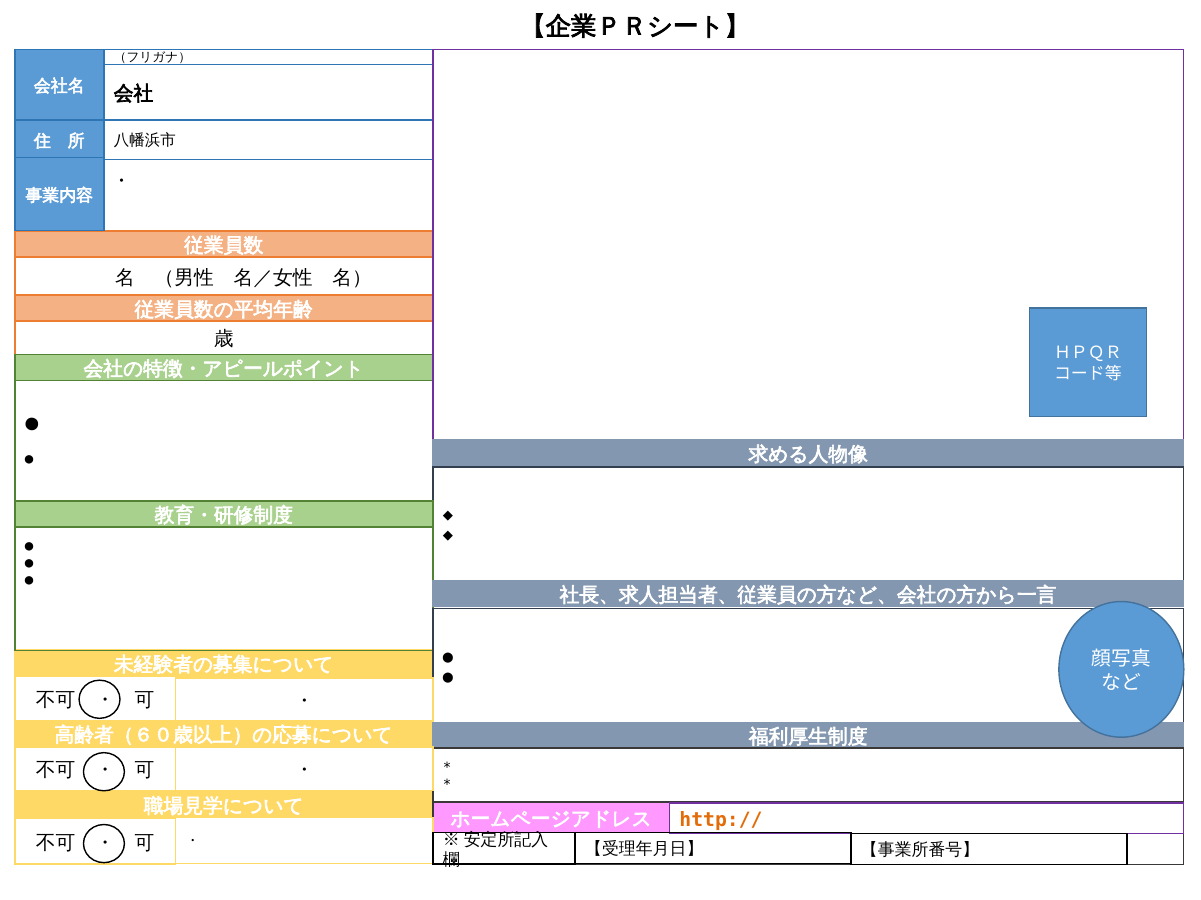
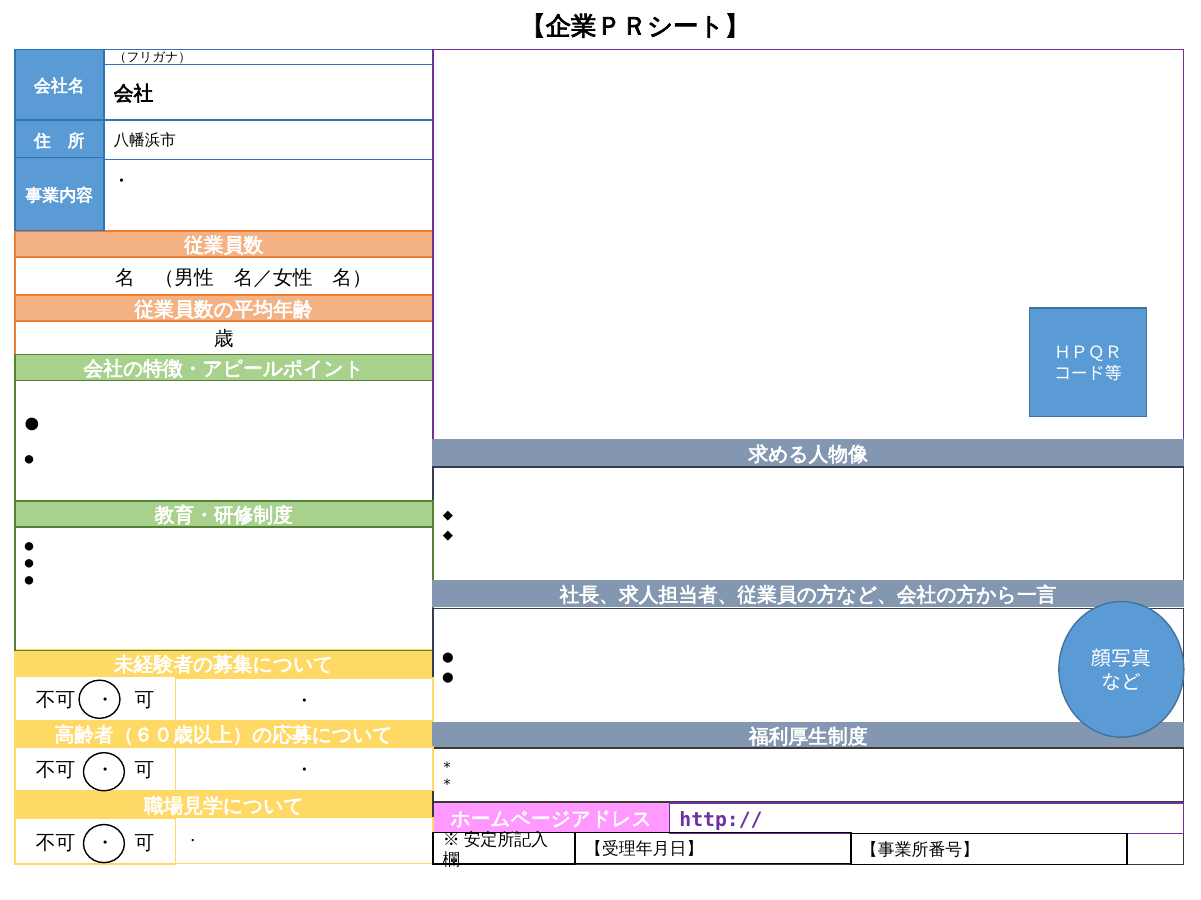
http:// colour: orange -> purple (721, 820)
